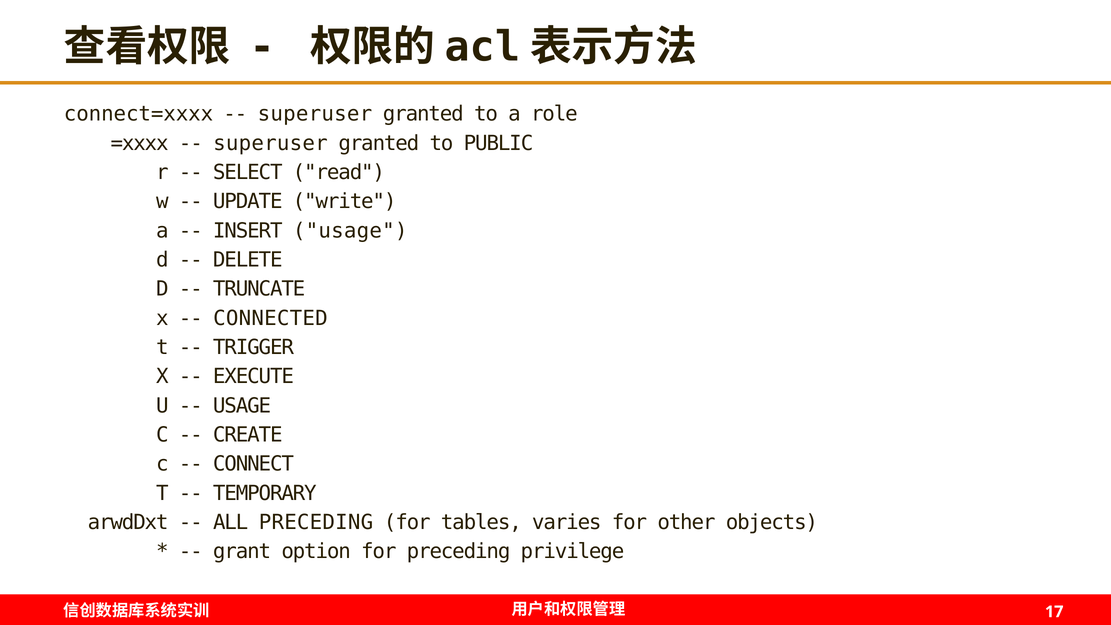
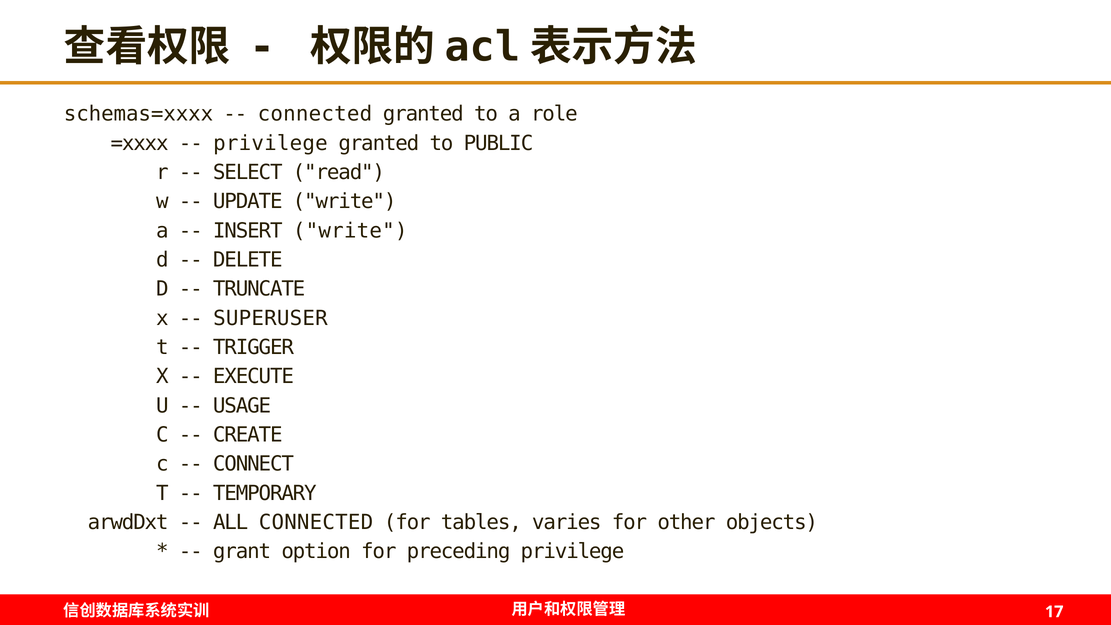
connect=xxxx: connect=xxxx -> schemas=xxxx (139, 114)
superuser: superuser -> connected (315, 114)
superuser: superuser -> privilege (270, 143)
INSERT usage: usage -> write (350, 231)
CONNECTED: CONNECTED -> SUPERUSER (270, 318)
ALL PRECEDING: PRECEDING -> CONNECTED (316, 522)
